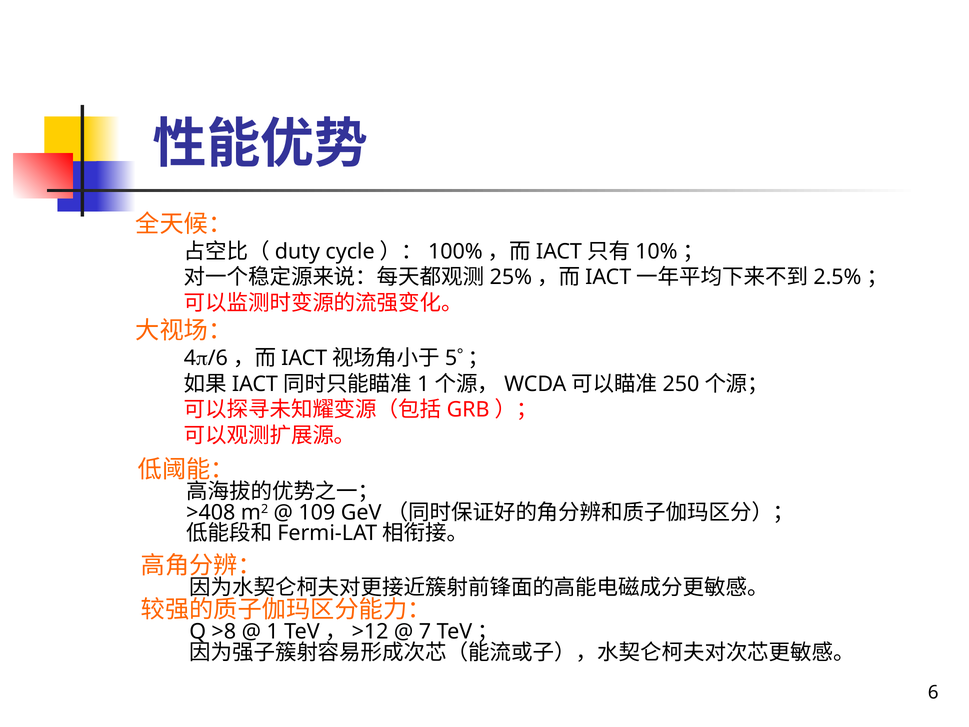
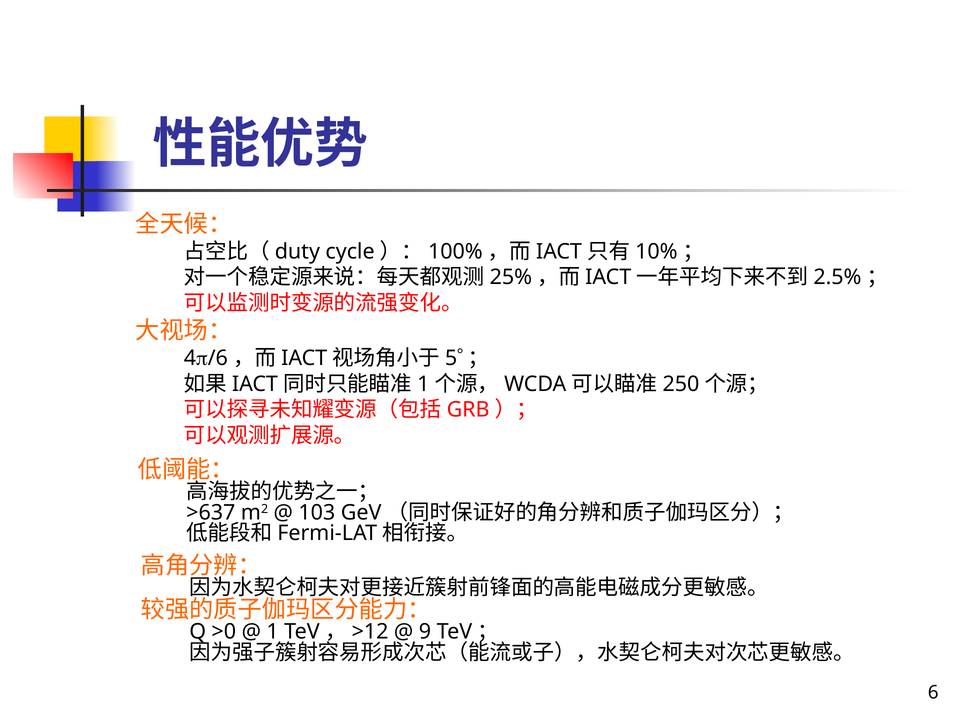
>408: >408 -> >637 (211, 512)
109: 109 -> 103 (317, 512)
>8: >8 -> >0 (224, 632)
7: 7 -> 9 (425, 632)
